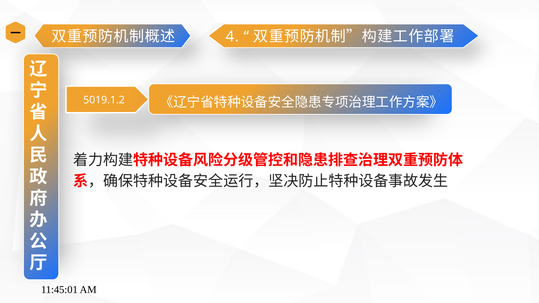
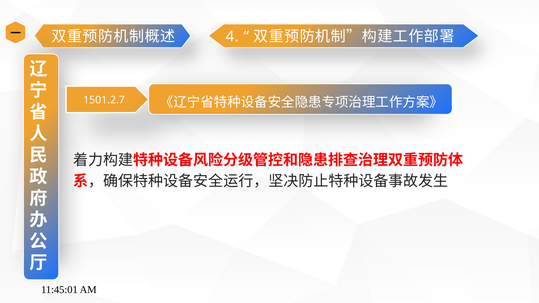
5019.1.2: 5019.1.2 -> 1501.2.7 (104, 100)
